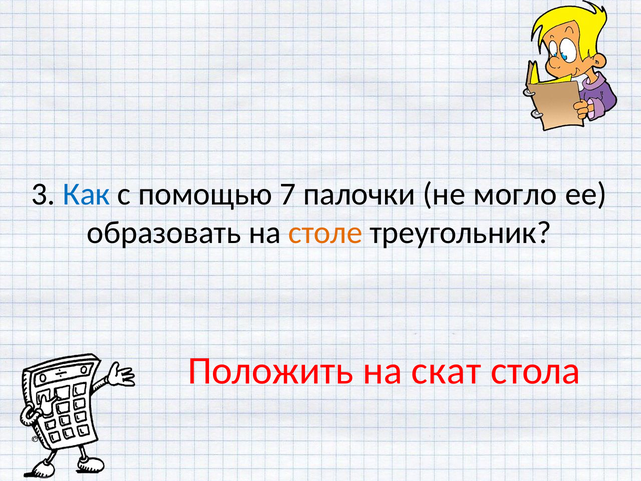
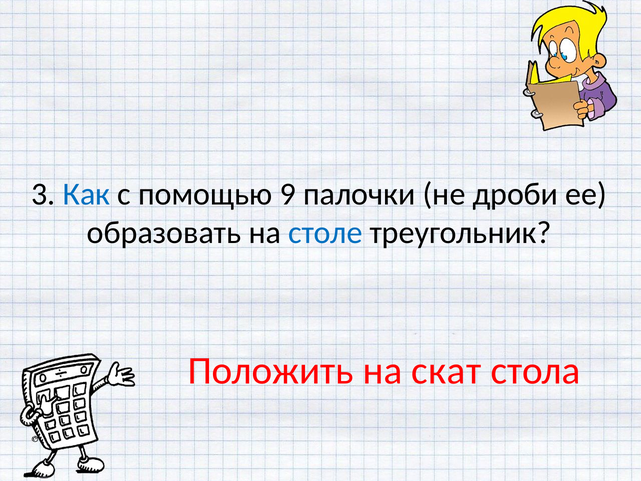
7: 7 -> 9 (288, 194)
могло: могло -> дроби (515, 194)
столе colour: orange -> blue (325, 233)
